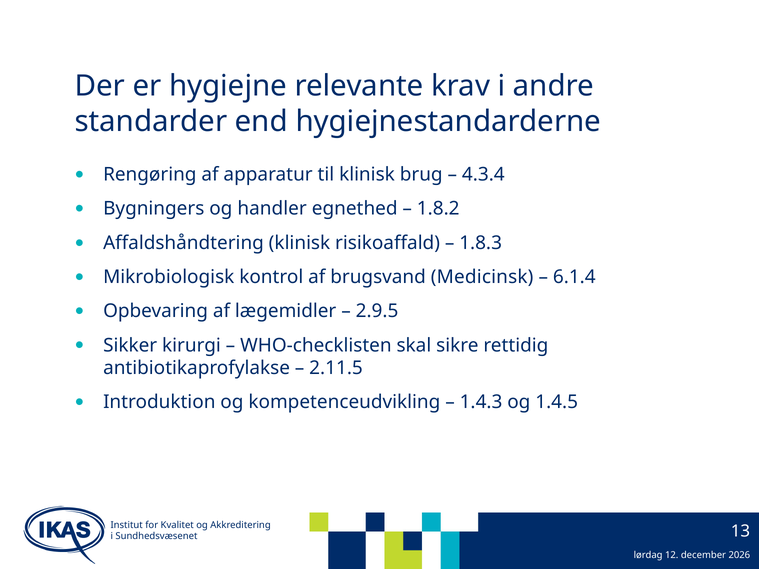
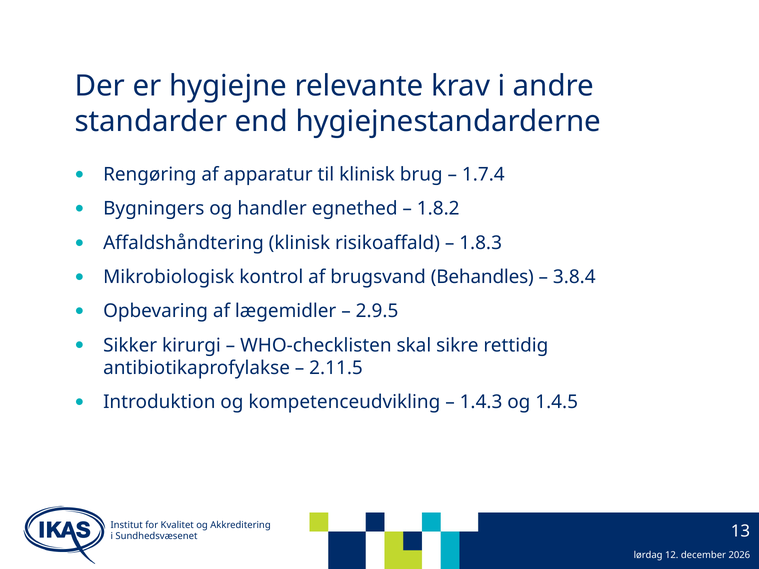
4.3.4: 4.3.4 -> 1.7.4 (483, 175)
Medicinsk: Medicinsk -> Behandles (482, 277)
6.1.4: 6.1.4 -> 3.8.4 (574, 277)
